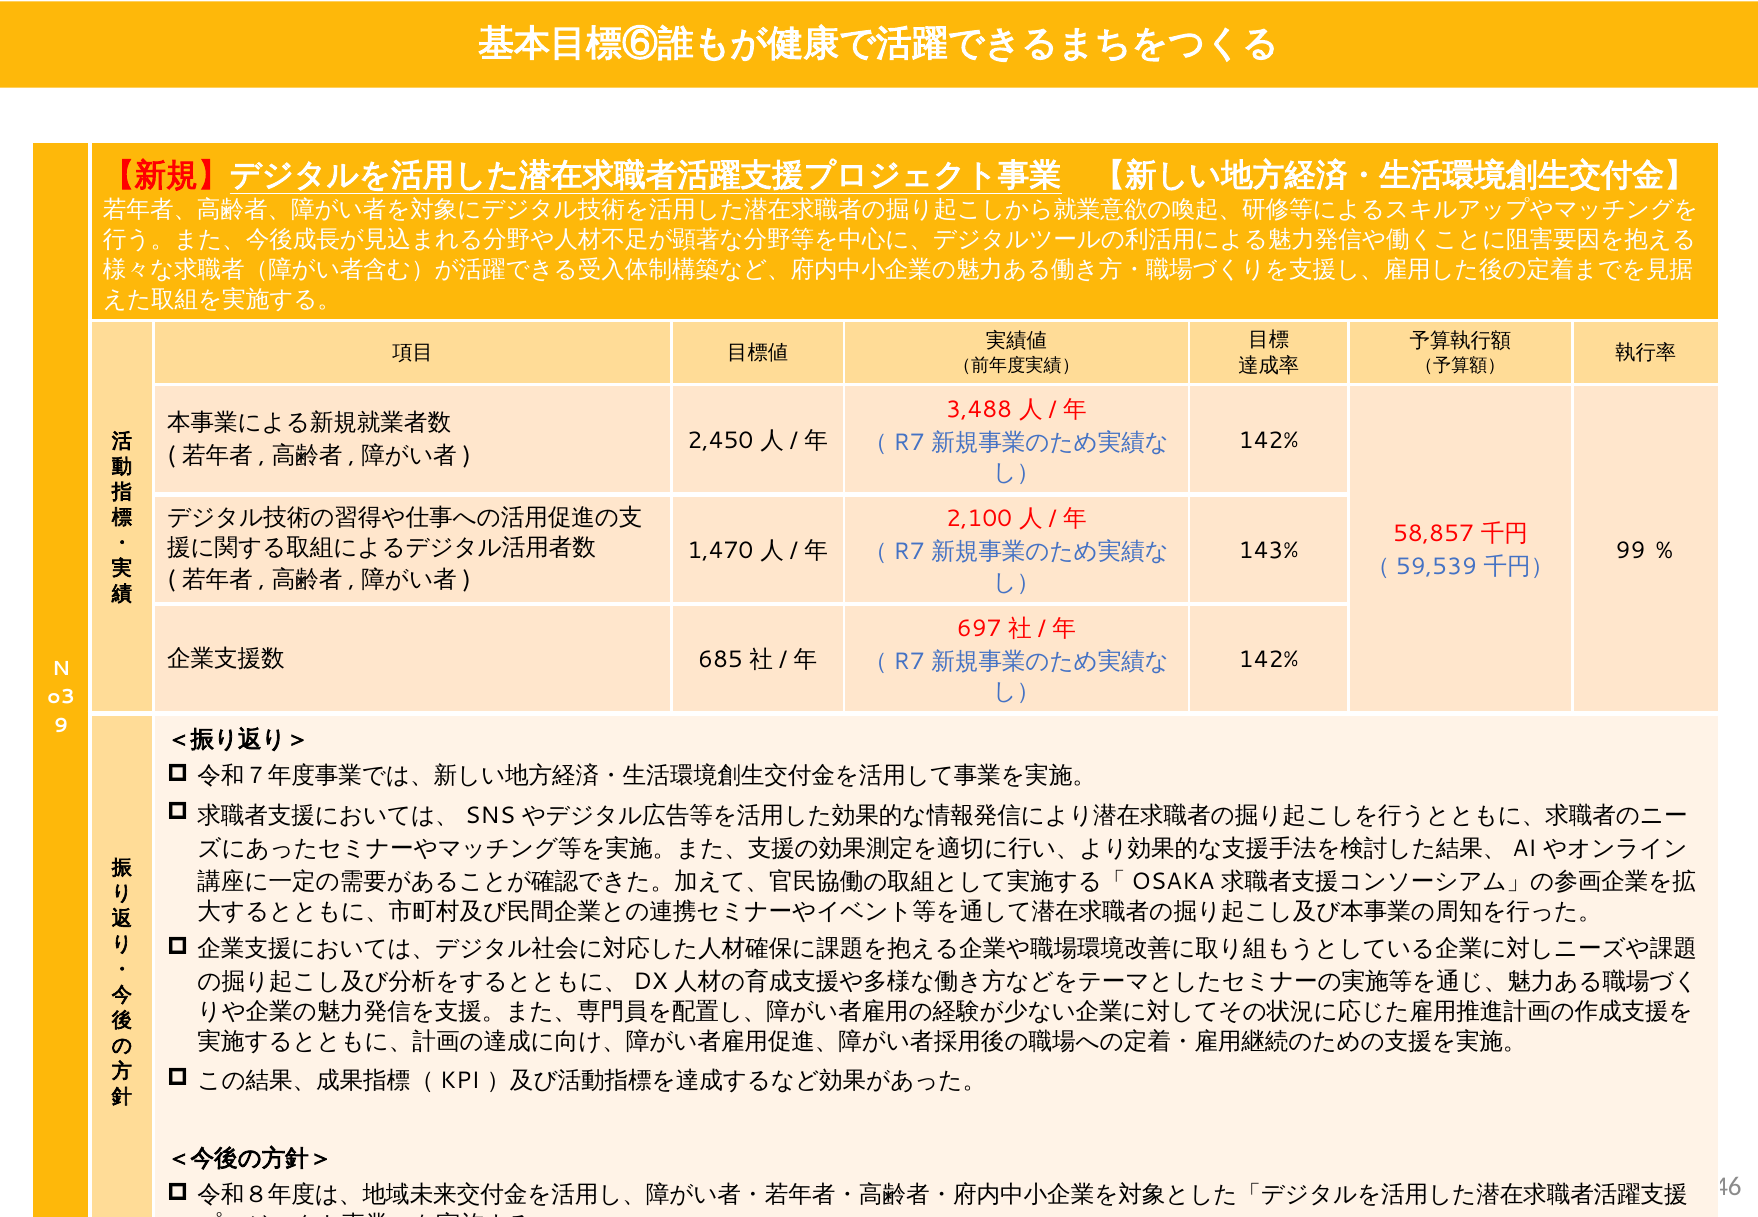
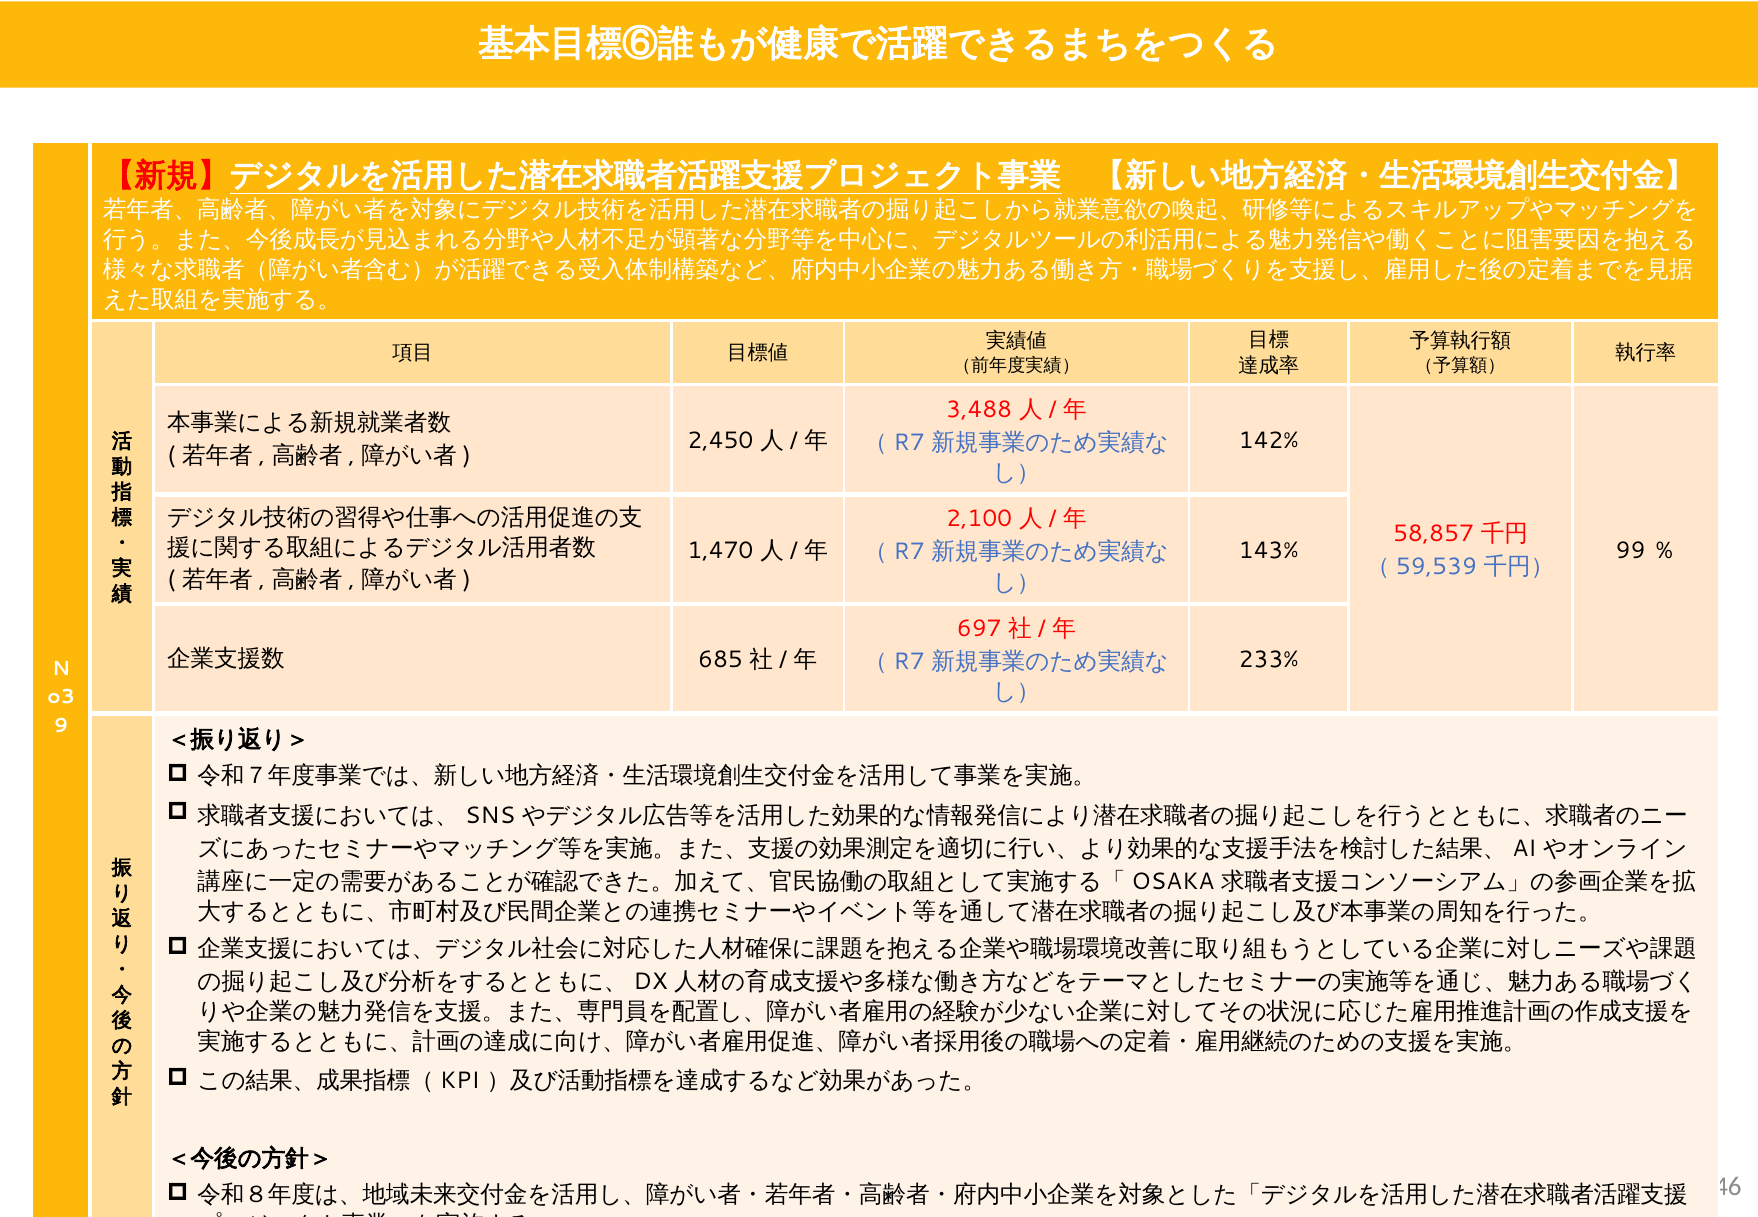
142%: 142% -> 233% (1269, 660)
